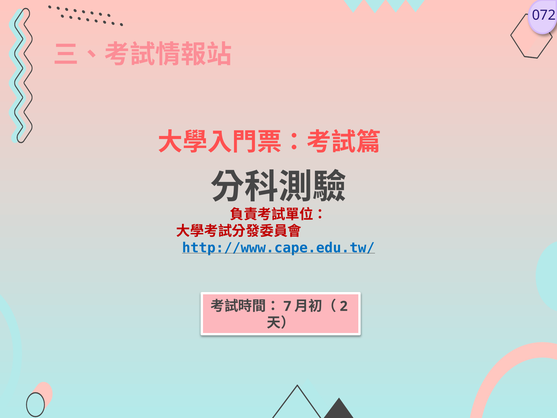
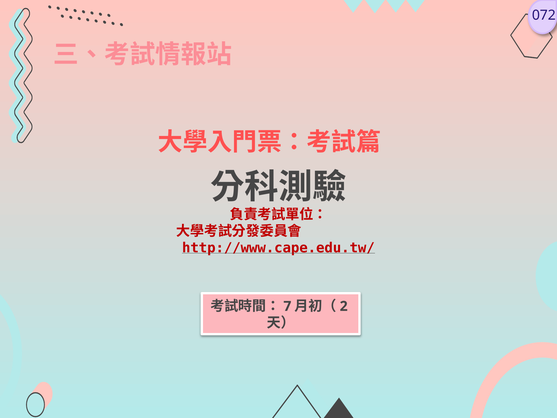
http://www.cape.edu.tw/ colour: blue -> red (278, 248)
